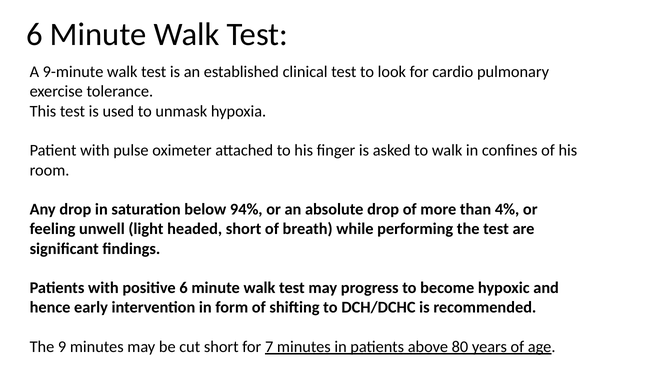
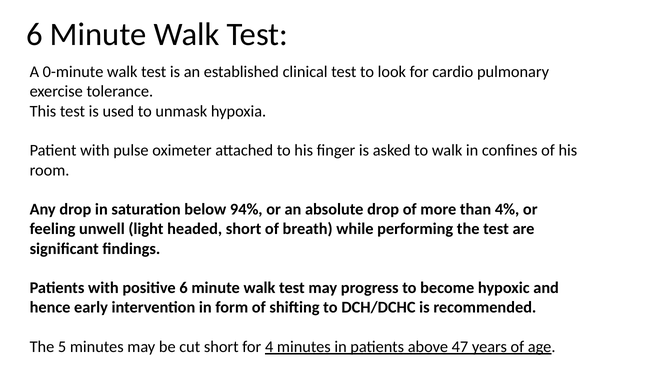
9-minute: 9-minute -> 0-minute (73, 72)
9: 9 -> 5 (62, 346)
7: 7 -> 4 (269, 346)
80: 80 -> 47 (460, 346)
